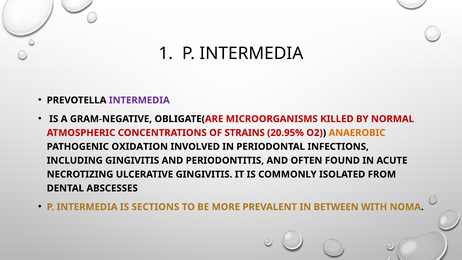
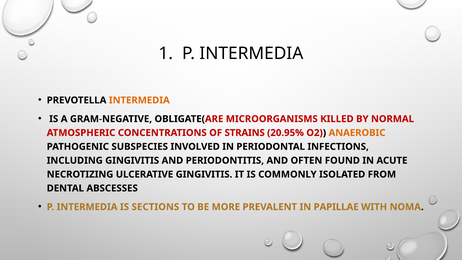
INTERMEDIA colour: purple -> orange (139, 100)
OXIDATION: OXIDATION -> SUBSPECIES (140, 147)
BETWEEN: BETWEEN -> PAPILLAE (336, 207)
